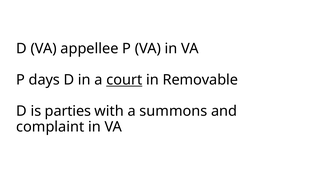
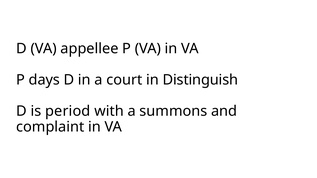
court underline: present -> none (124, 80)
Removable: Removable -> Distinguish (200, 80)
parties: parties -> period (68, 111)
